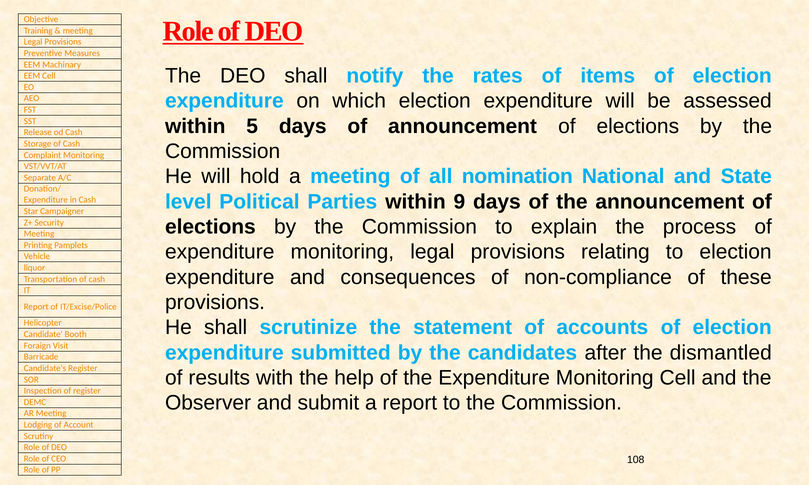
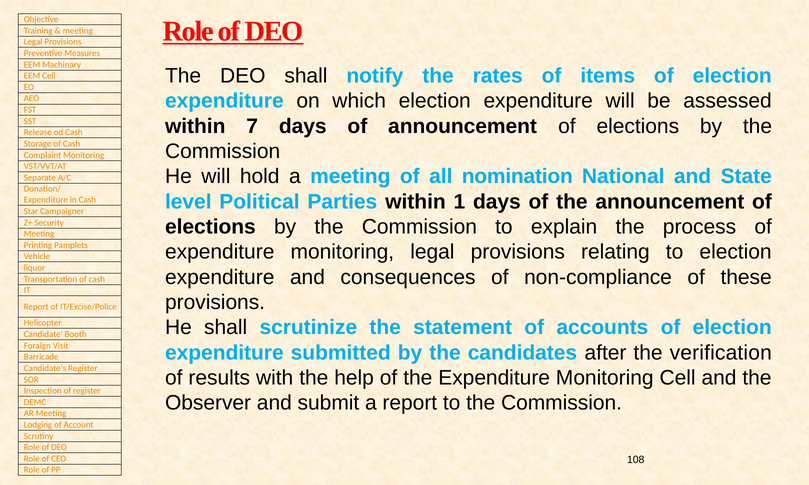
5: 5 -> 7 (252, 126)
9: 9 -> 1 (459, 202)
dismantled: dismantled -> verification (721, 353)
